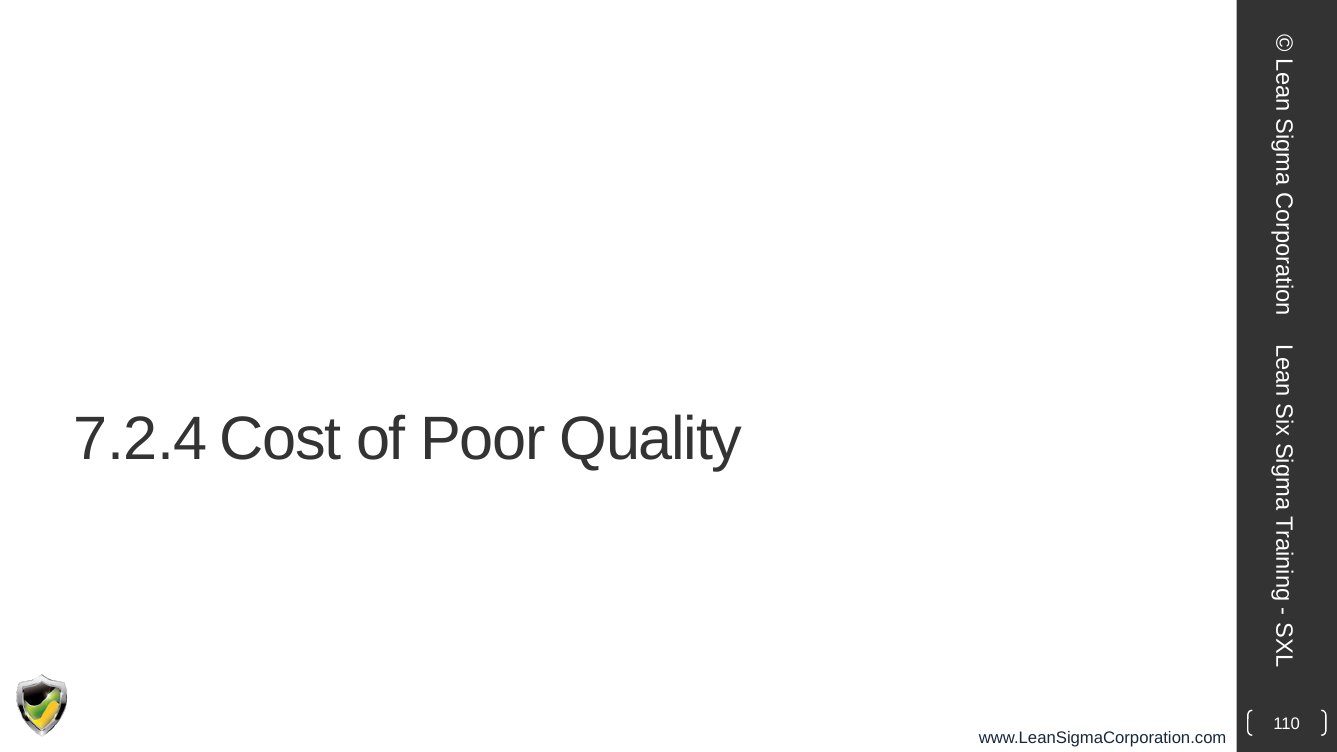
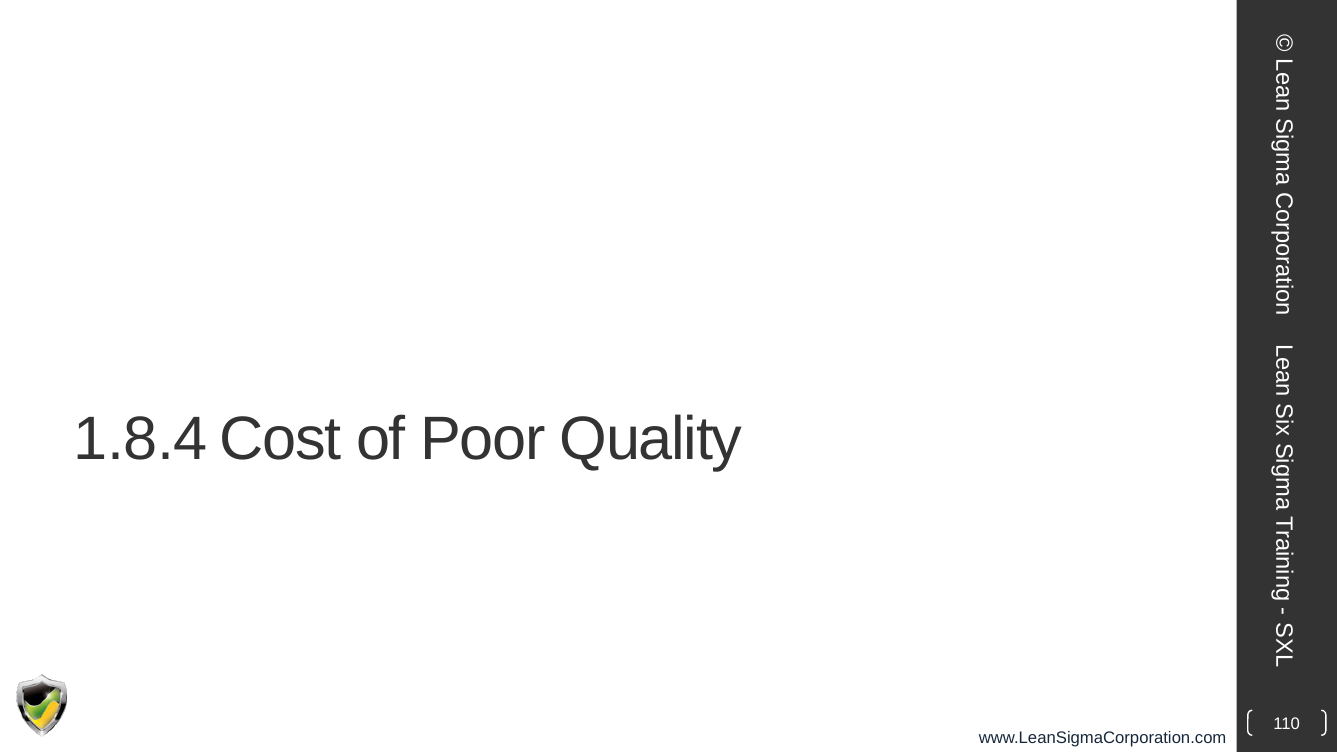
7.2.4: 7.2.4 -> 1.8.4 (141, 439)
